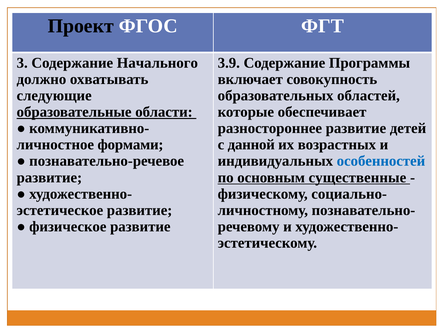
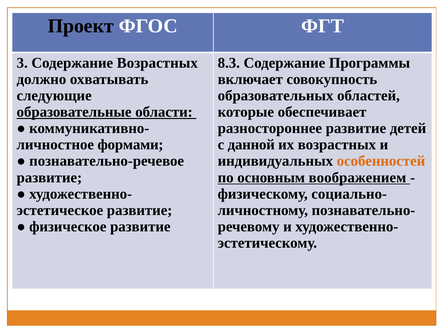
Содержание Начального: Начального -> Возрастных (157, 63)
3.9: 3.9 -> 8.3 (229, 63)
особенностей colour: blue -> orange (381, 161)
существенные: существенные -> воображением (357, 177)
